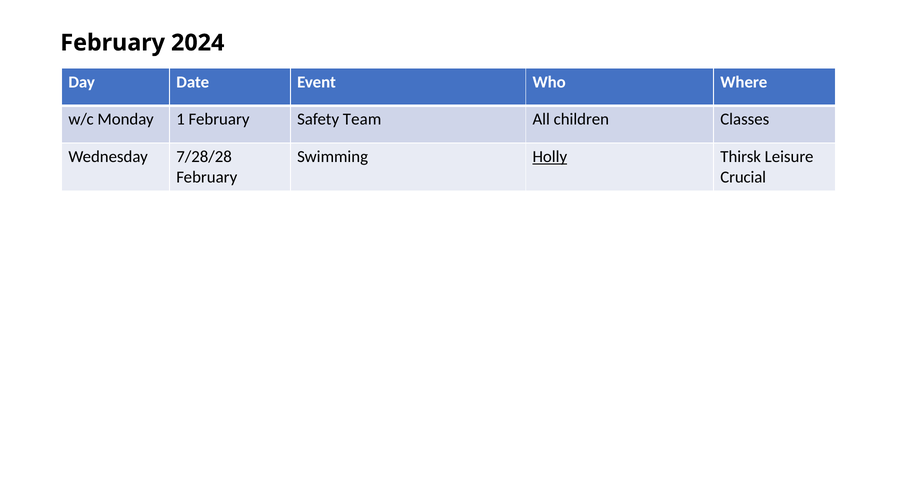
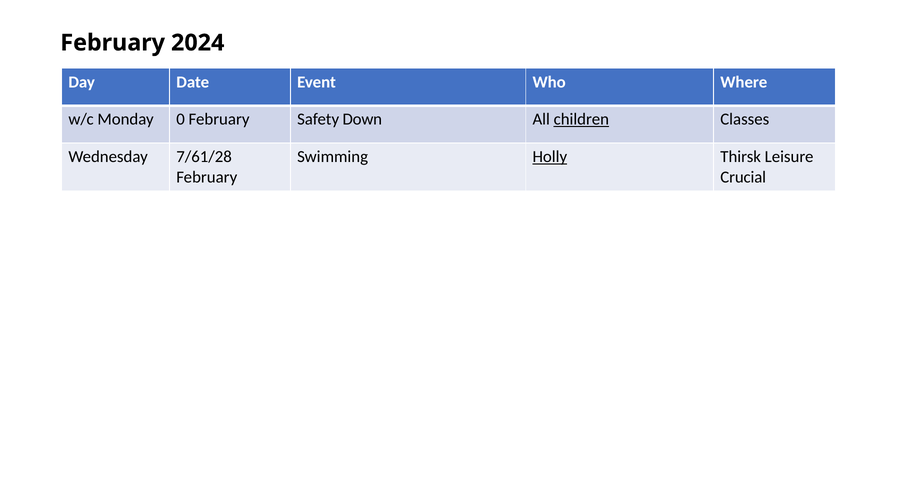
1: 1 -> 0 (181, 120)
Team: Team -> Down (362, 120)
children underline: none -> present (581, 120)
7/28/28: 7/28/28 -> 7/61/28 (204, 157)
